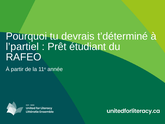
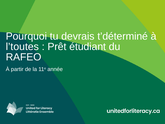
l’partiel: l’partiel -> l’toutes (22, 47)
